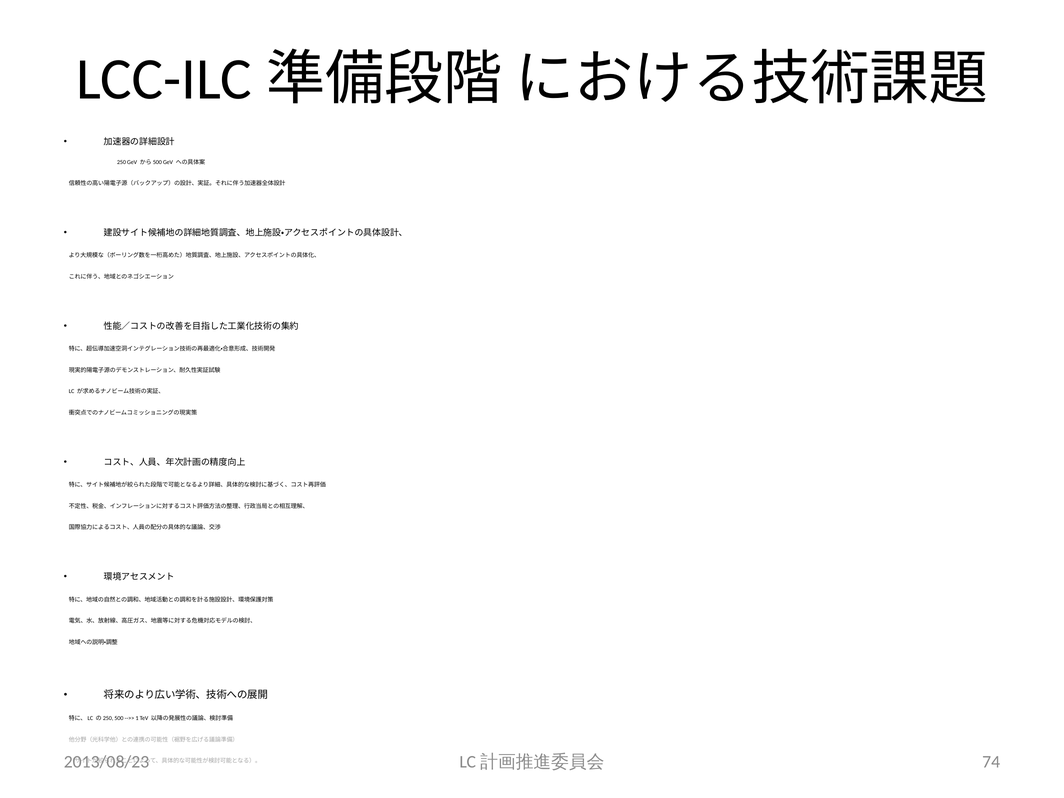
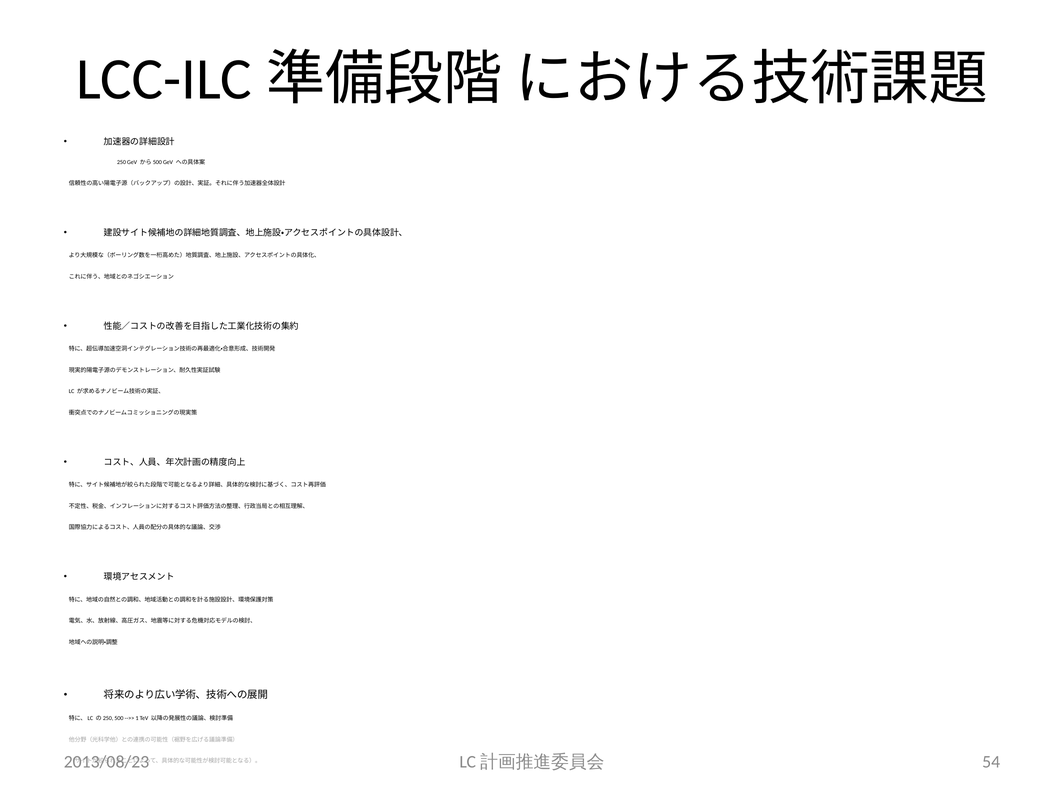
74: 74 -> 54 (991, 762)
